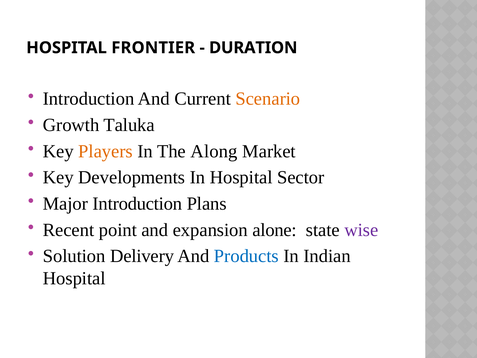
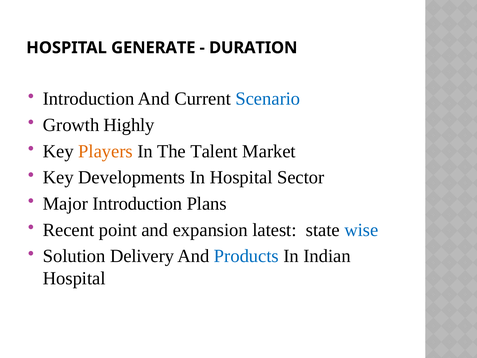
FRONTIER: FRONTIER -> GENERATE (153, 48)
Scenario colour: orange -> blue (268, 99)
Taluka: Taluka -> Highly (129, 125)
Along: Along -> Talent (214, 151)
alone: alone -> latest (274, 230)
wise colour: purple -> blue (361, 230)
